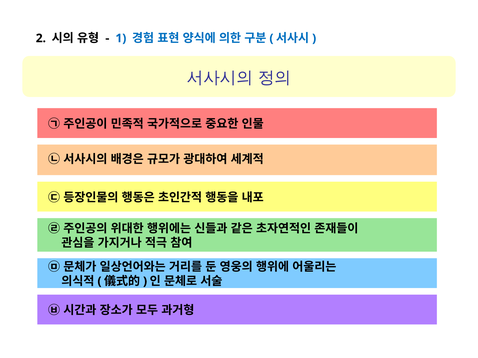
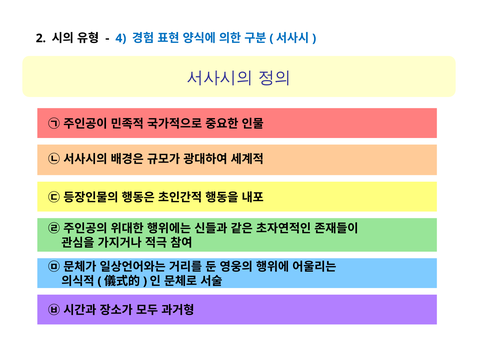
1: 1 -> 4 (121, 38)
